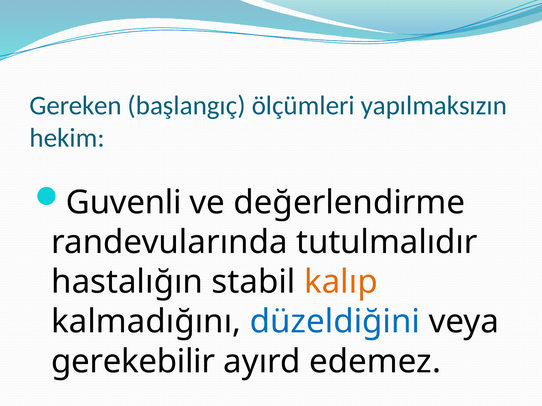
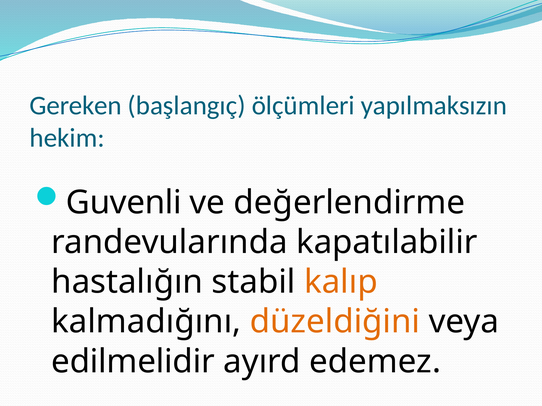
tutulmalıdır: tutulmalıdır -> kapatılabilir (387, 243)
düzeldiğini colour: blue -> orange (335, 322)
gerekebilir: gerekebilir -> edilmelidir (133, 362)
